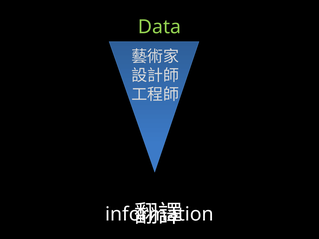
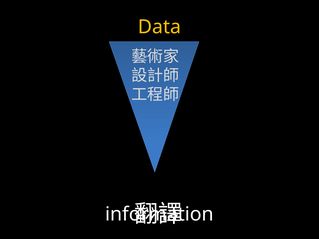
Data colour: light green -> yellow (159, 27)
